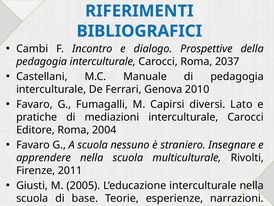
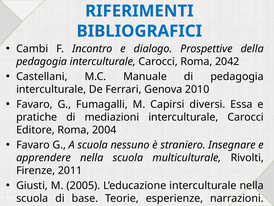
2037: 2037 -> 2042 (227, 61)
Lato: Lato -> Essa (241, 104)
